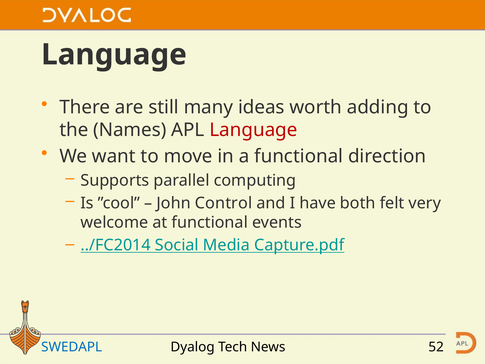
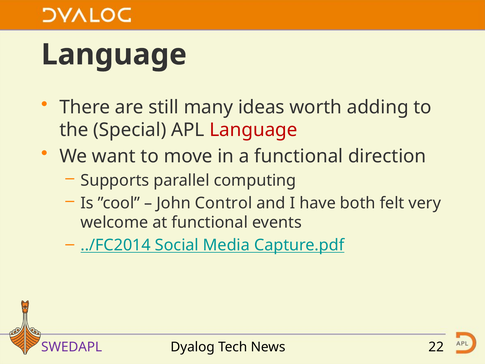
Names: Names -> Special (130, 130)
SWEDAPL colour: blue -> purple (72, 347)
52: 52 -> 22 (436, 347)
